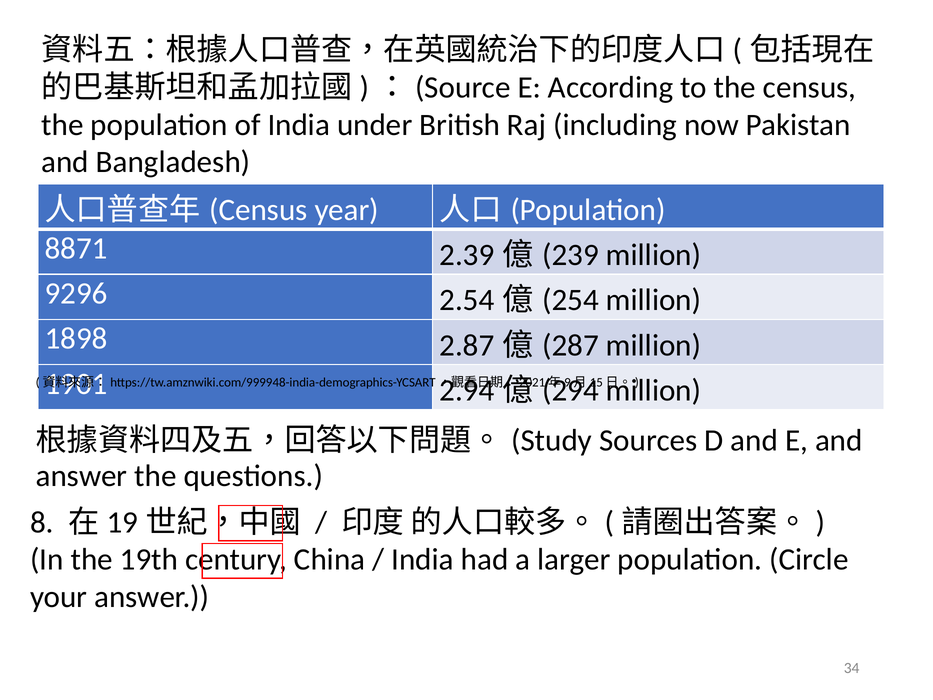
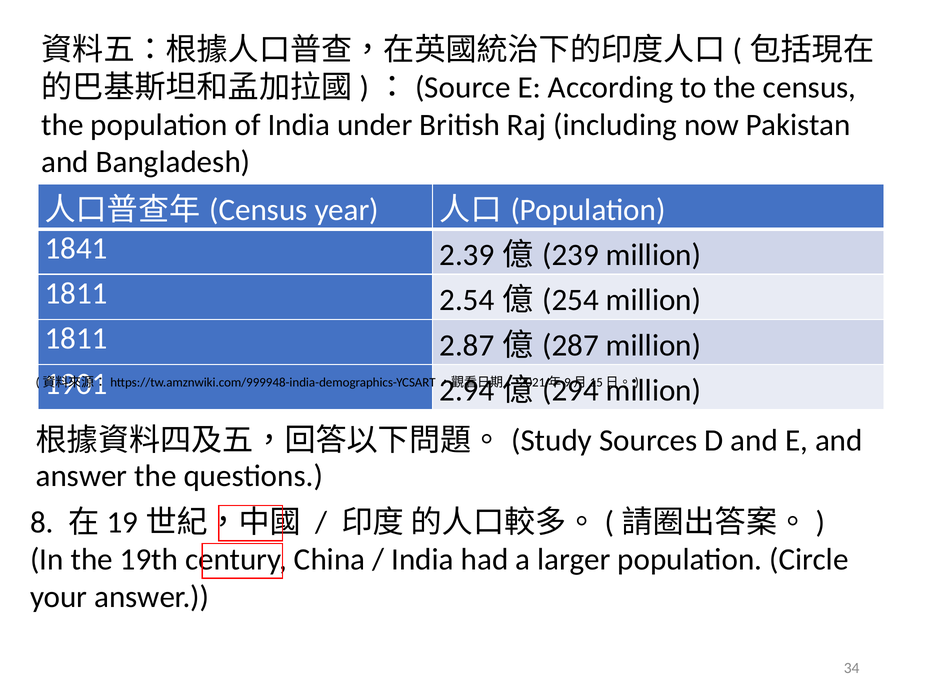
8871: 8871 -> 1841 (76, 248)
9296: 9296 -> 1811 (76, 293)
1898: 1898 -> 1811 (76, 339)
